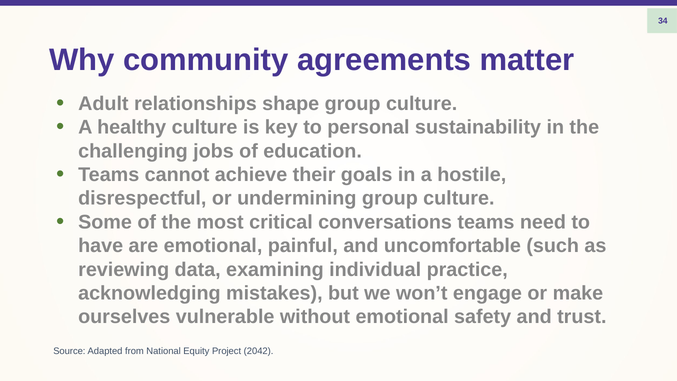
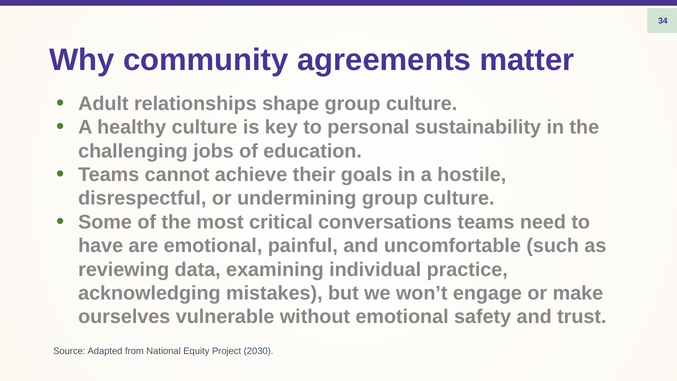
2042: 2042 -> 2030 (259, 351)
